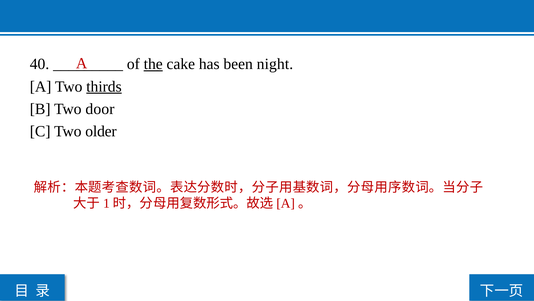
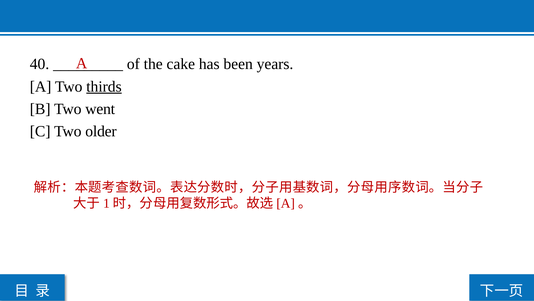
the underline: present -> none (153, 64)
night: night -> years (275, 64)
door: door -> went (100, 109)
